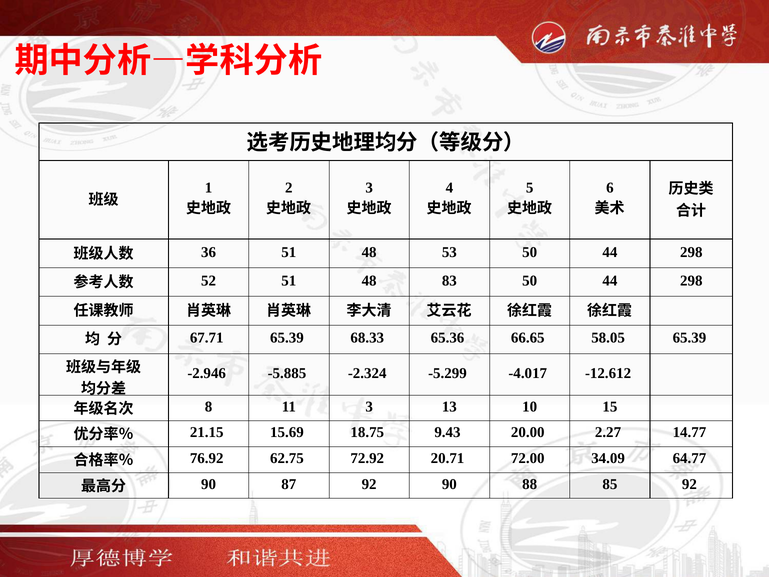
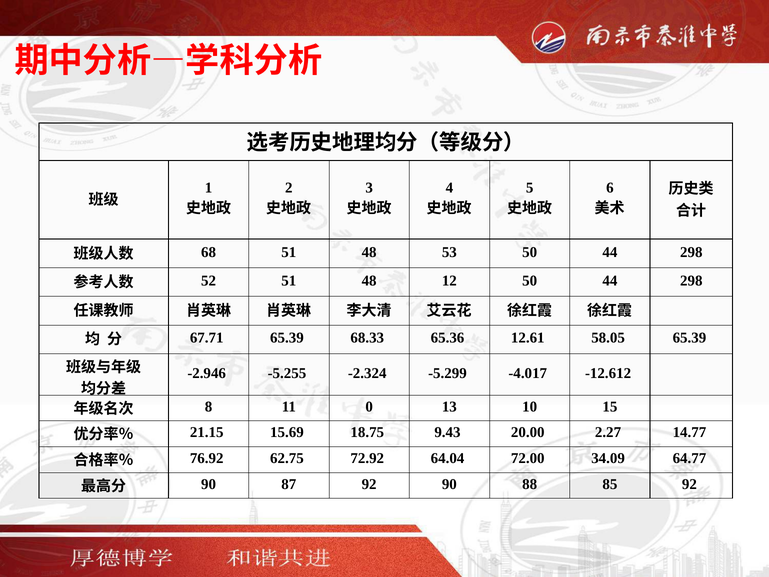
36: 36 -> 68 (209, 252)
83: 83 -> 12 (449, 281)
66.65: 66.65 -> 12.61 (528, 338)
-5.885: -5.885 -> -5.255 (287, 373)
11 3: 3 -> 0 (369, 407)
20.71: 20.71 -> 64.04 (448, 458)
